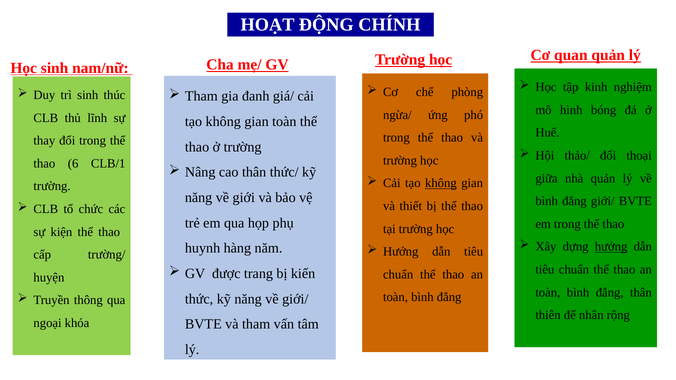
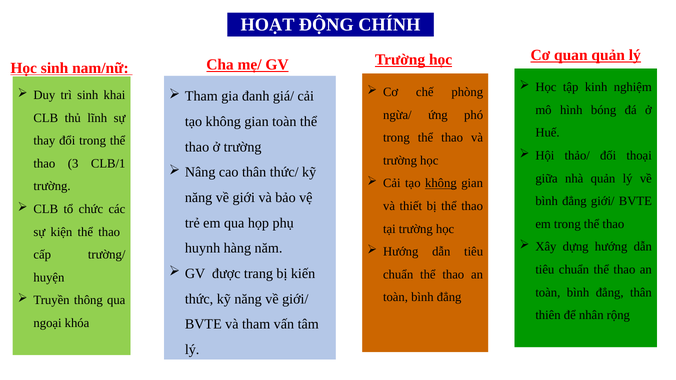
thúc: thúc -> khai (114, 95)
6: 6 -> 3 (73, 164)
hướng underline: present -> none (611, 247)
